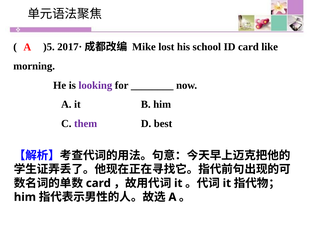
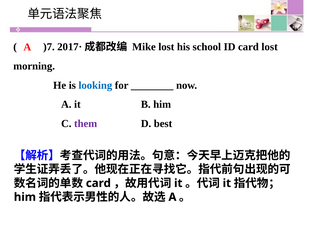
)5: )5 -> )7 (49, 47)
card like: like -> lost (270, 47)
looking colour: purple -> blue (95, 85)
